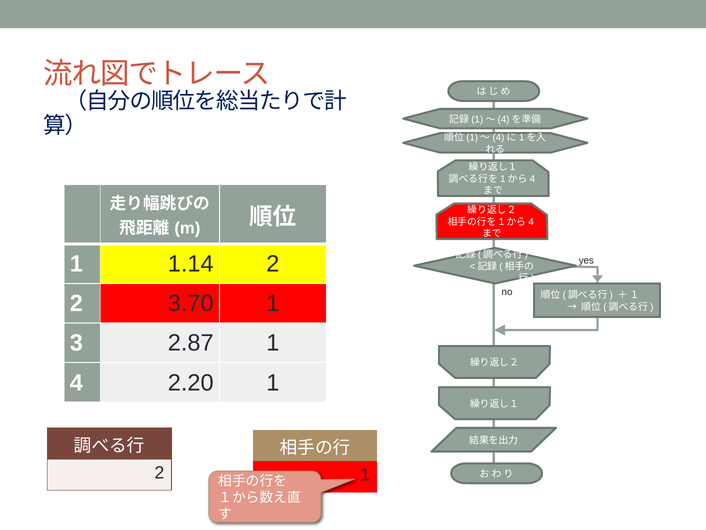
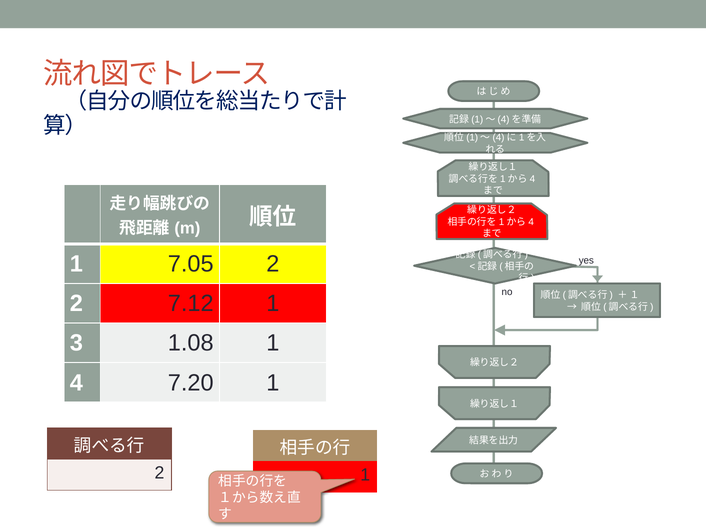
1.14: 1.14 -> 7.05 (191, 264)
3.70: 3.70 -> 7.12 (191, 303)
2.87: 2.87 -> 1.08 (191, 343)
2.20: 2.20 -> 7.20 (191, 382)
